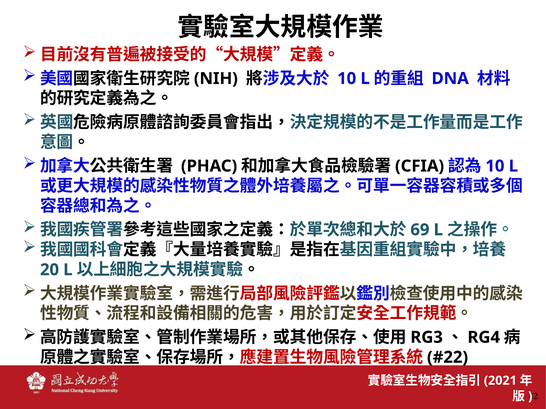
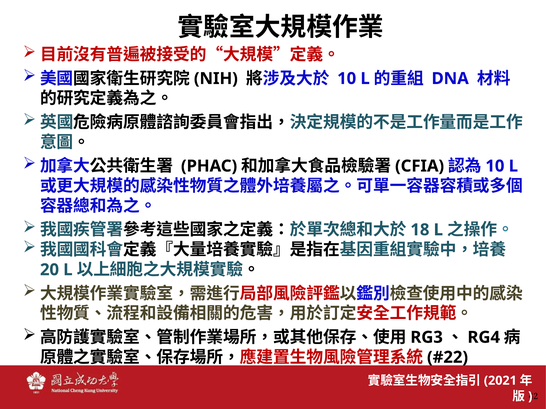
69: 69 -> 18 (420, 230)
